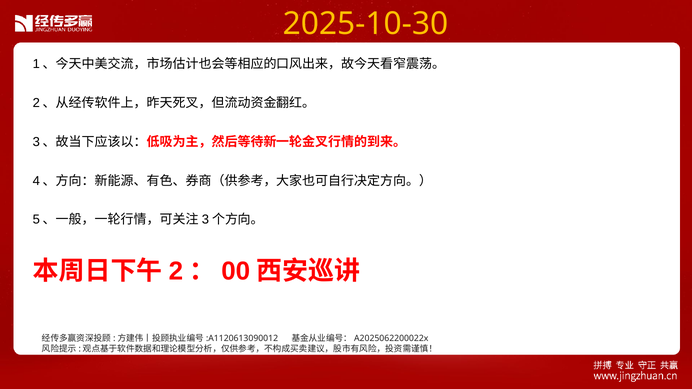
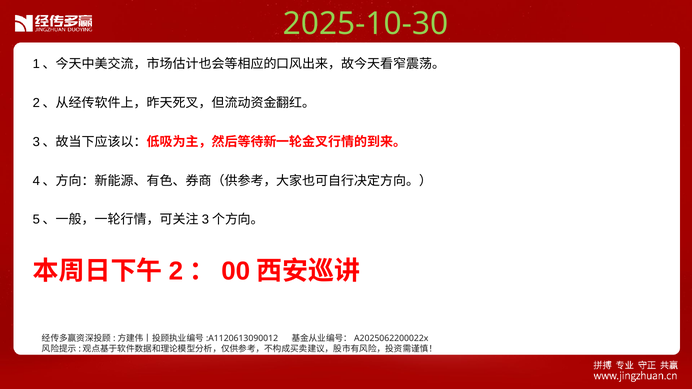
2025-10-30 colour: yellow -> light green (365, 24)
